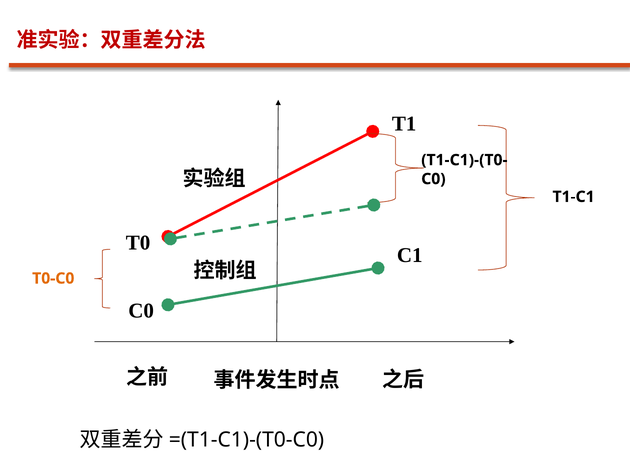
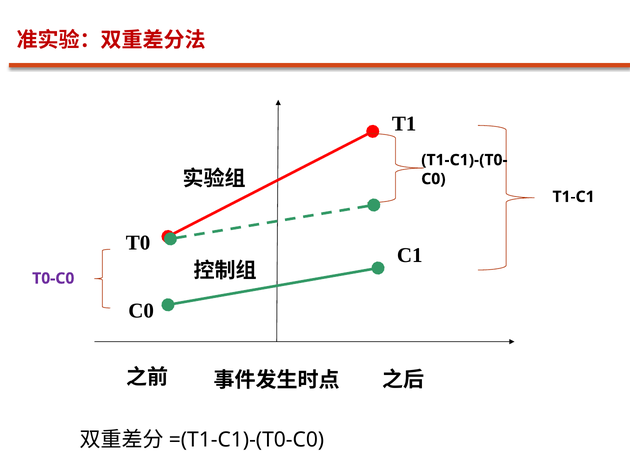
T0-C0 colour: orange -> purple (53, 278)
